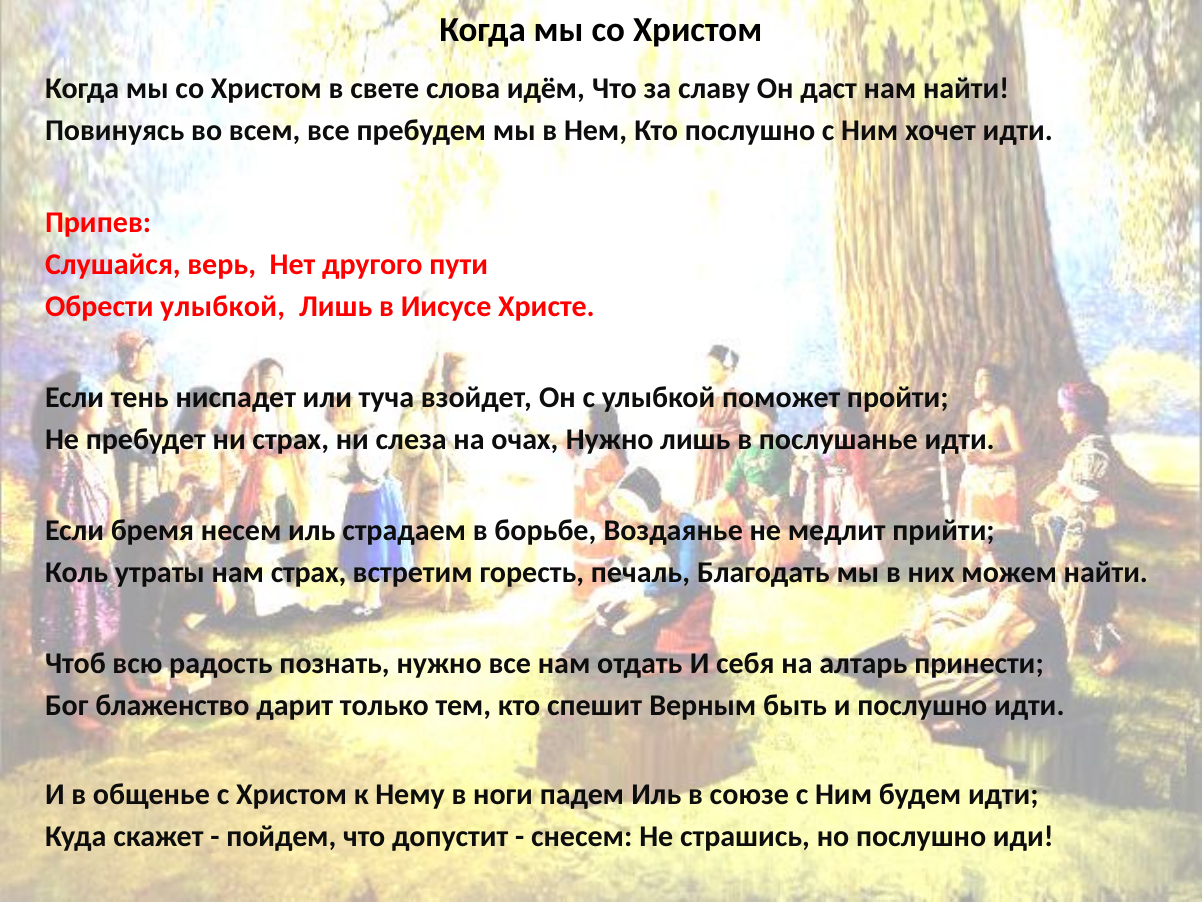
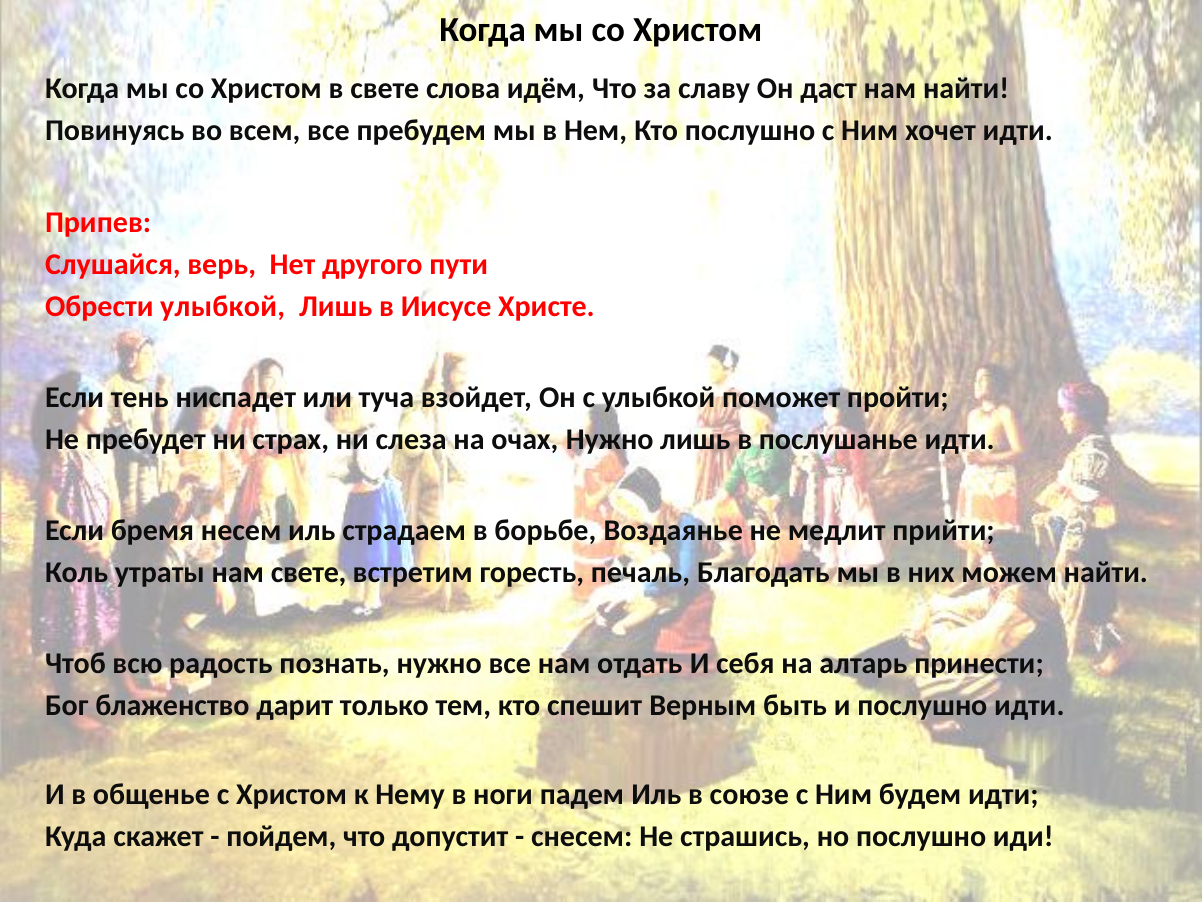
нам страх: страх -> свете (309, 572)
